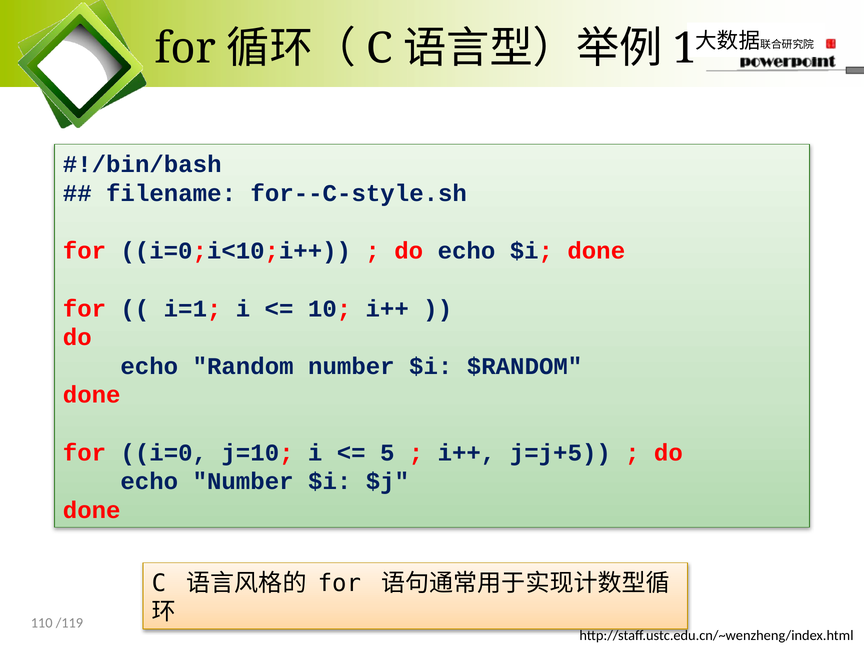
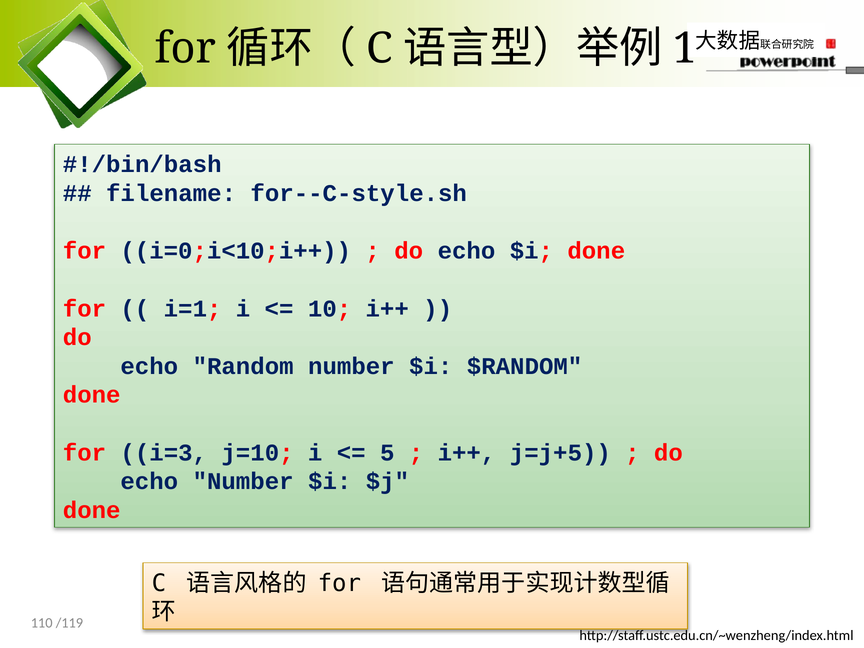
i=0: i=0 -> i=3 (164, 453)
